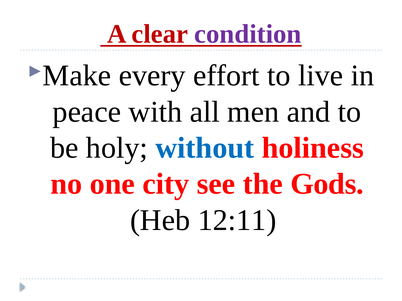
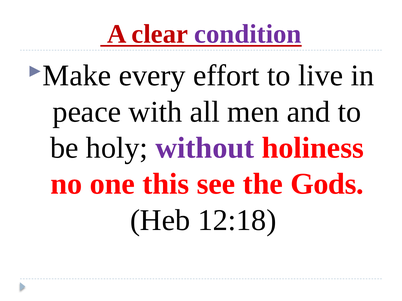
without colour: blue -> purple (205, 148)
city: city -> this (166, 184)
12:11: 12:11 -> 12:18 (237, 221)
